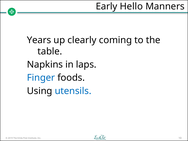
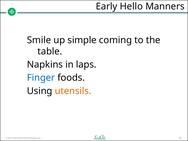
Years: Years -> Smile (39, 40)
clearly: clearly -> simple (82, 40)
utensils colour: blue -> orange (73, 91)
